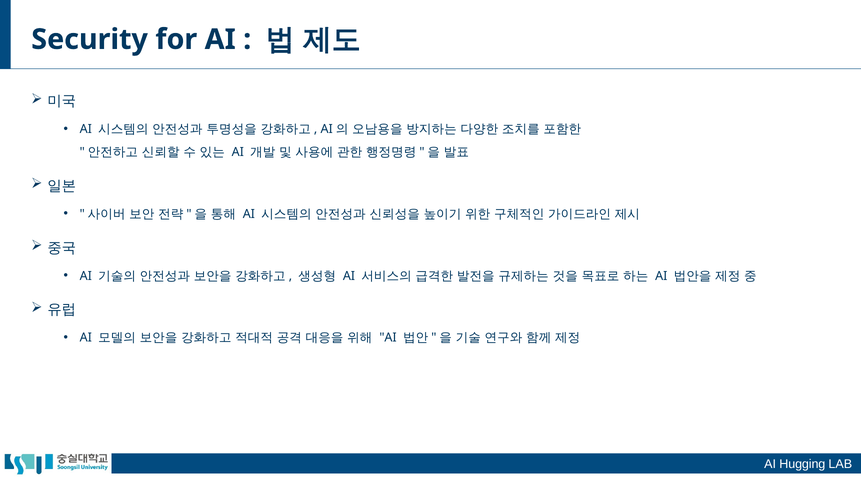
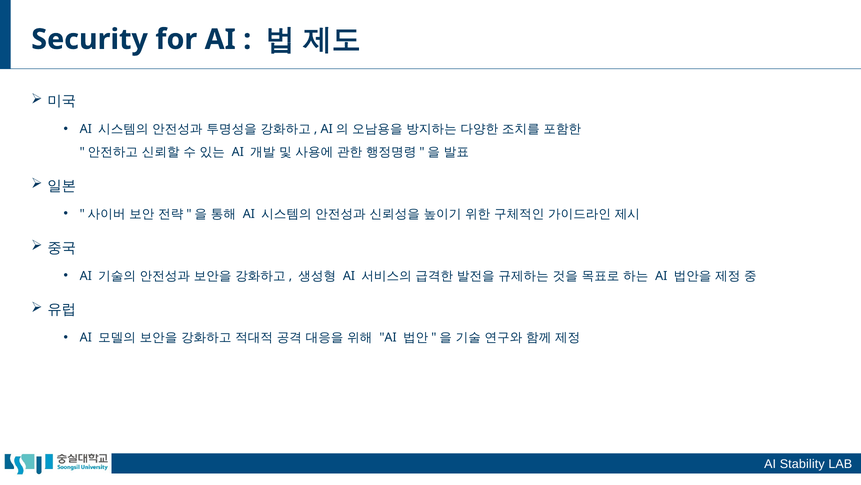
Hugging: Hugging -> Stability (802, 463)
